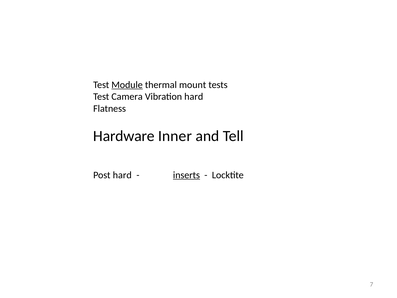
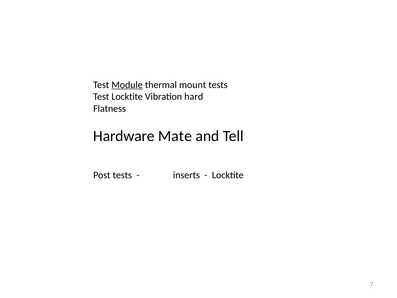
Test Camera: Camera -> Locktite (127, 97)
Inner: Inner -> Mate (175, 136)
Post hard: hard -> tests (122, 175)
inserts underline: present -> none (186, 175)
